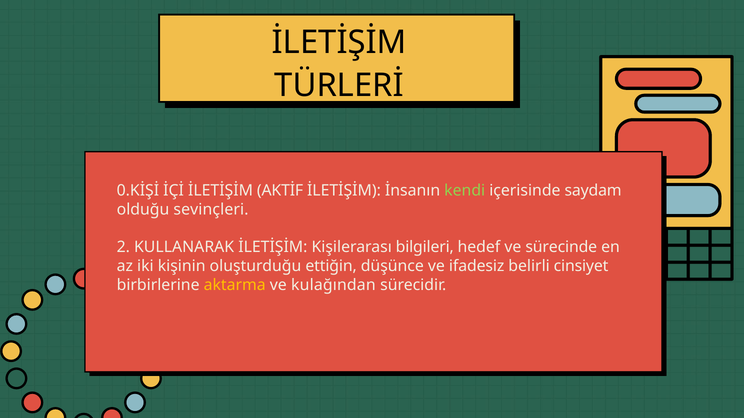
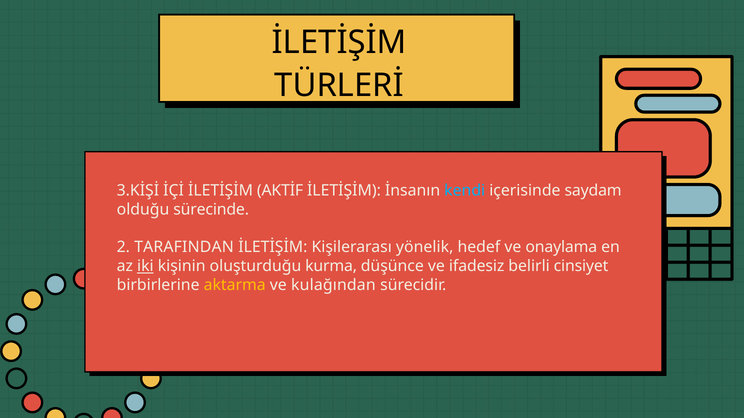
0.KİŞİ: 0.KİŞİ -> 3.KİŞİ (138, 191)
kendi colour: light green -> light blue (465, 191)
sevinçleri: sevinçleri -> sürecinde (211, 210)
KULLANARAK: KULLANARAK -> TARAFINDAN (184, 247)
bilgileri: bilgileri -> yönelik (425, 247)
sürecinde: sürecinde -> onaylama (561, 247)
iki underline: none -> present (145, 266)
ettiğin: ettiğin -> kurma (331, 266)
